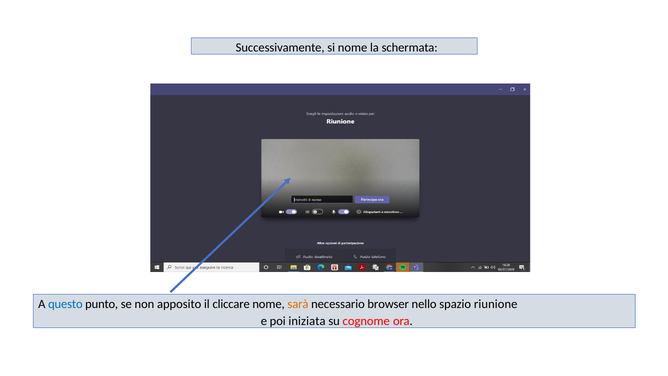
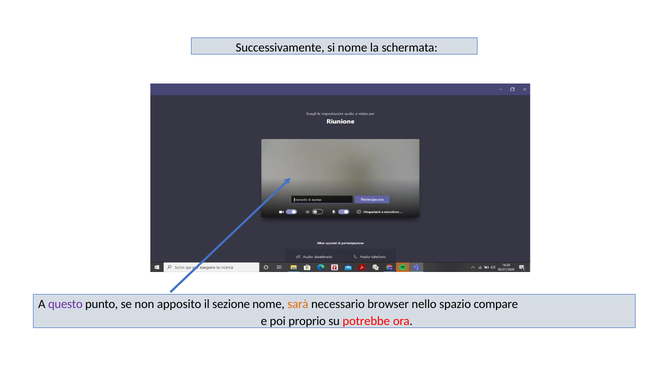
questo colour: blue -> purple (65, 304)
cliccare: cliccare -> sezione (231, 304)
riunione: riunione -> compare (496, 304)
iniziata: iniziata -> proprio (307, 321)
cognome: cognome -> potrebbe (366, 321)
